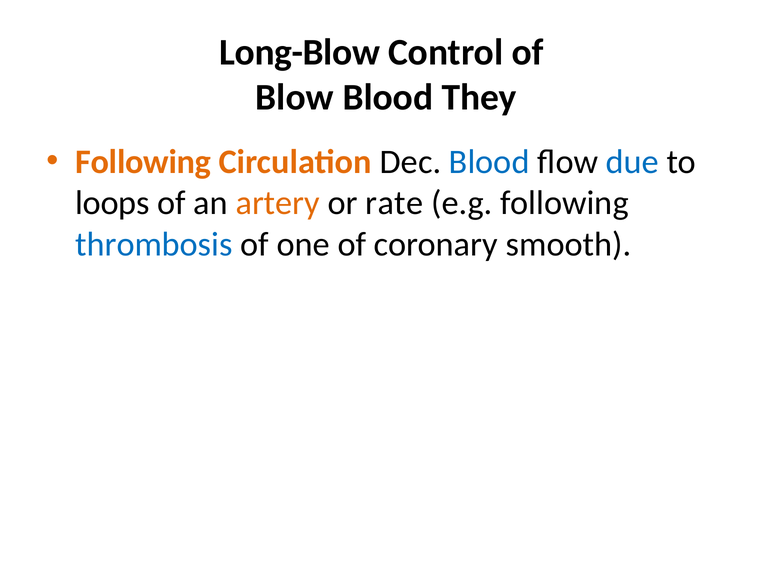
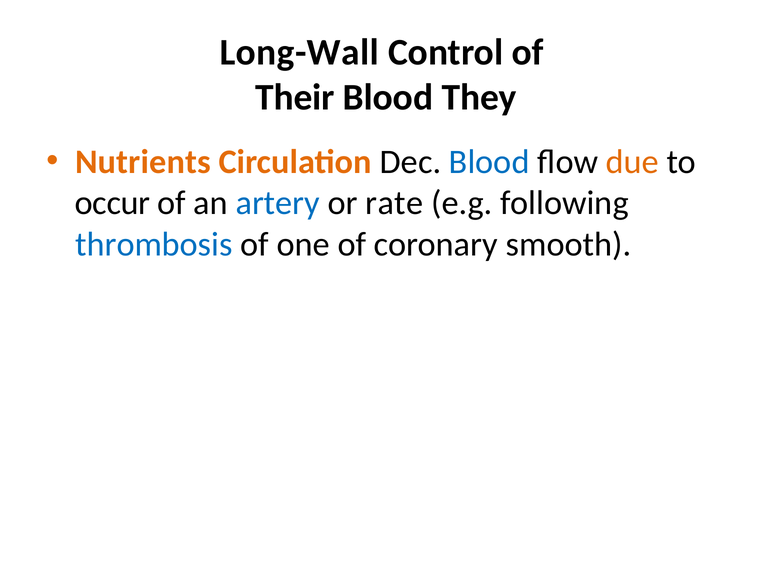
Long-Blow: Long-Blow -> Long-Wall (299, 52)
Blow: Blow -> Their (295, 97)
Following: Following -> Nutrients (143, 162)
due colour: blue -> orange (632, 162)
loops: loops -> occur (112, 203)
artery colour: orange -> blue (278, 203)
